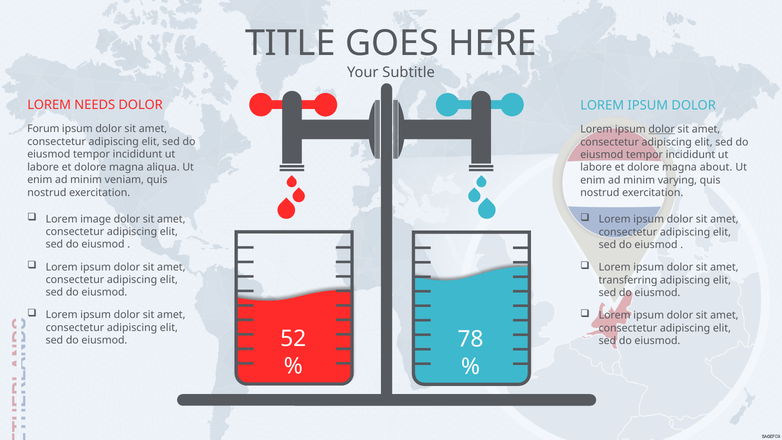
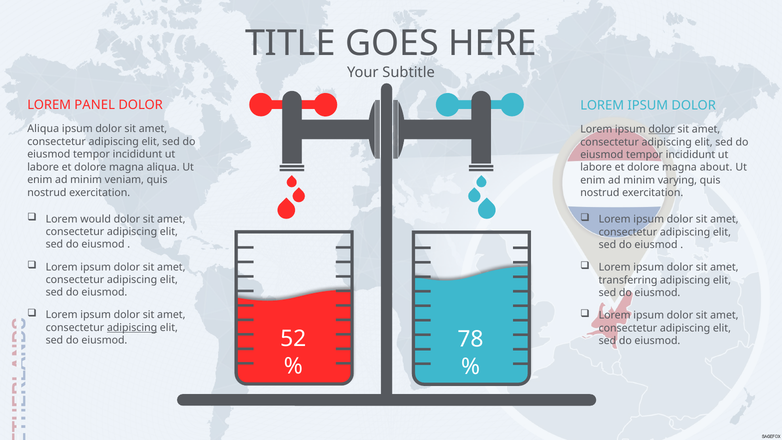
NEEDS: NEEDS -> PANEL (95, 105)
Forum: Forum -> Aliqua (43, 129)
image: image -> would (96, 219)
adipiscing underline: none -> present (132, 328)
